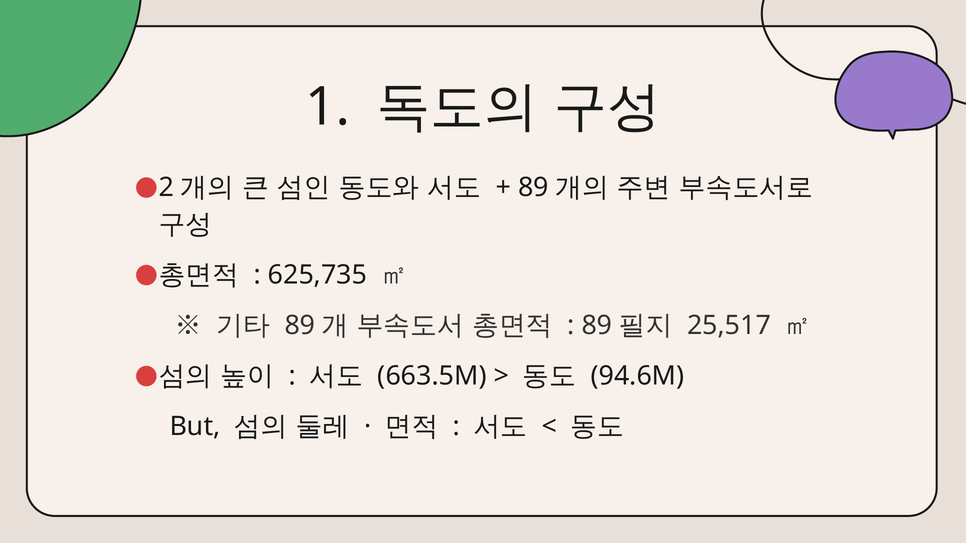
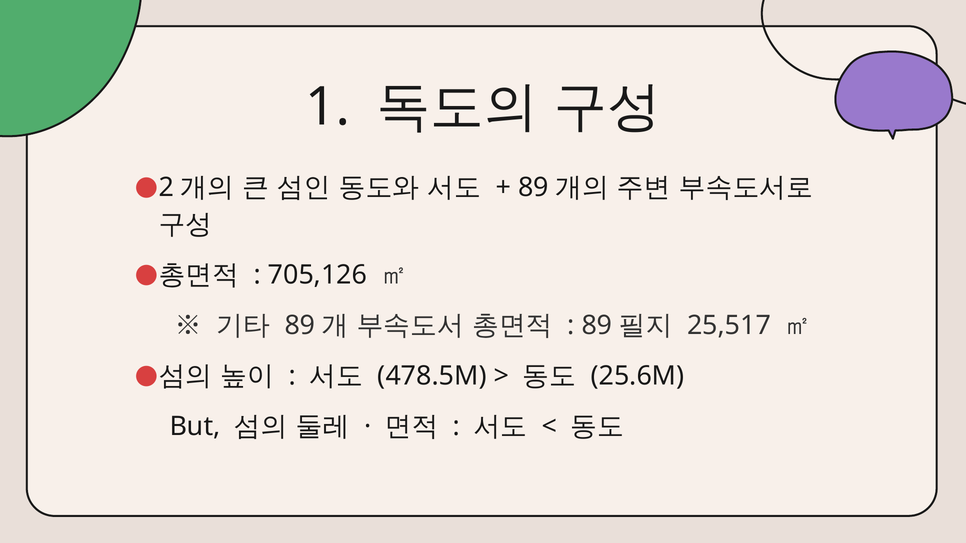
625,735: 625,735 -> 705,126 (318, 275)
663.5M: 663.5M -> 478.5M (432, 376)
94.6M: 94.6M -> 25.6M (637, 376)
